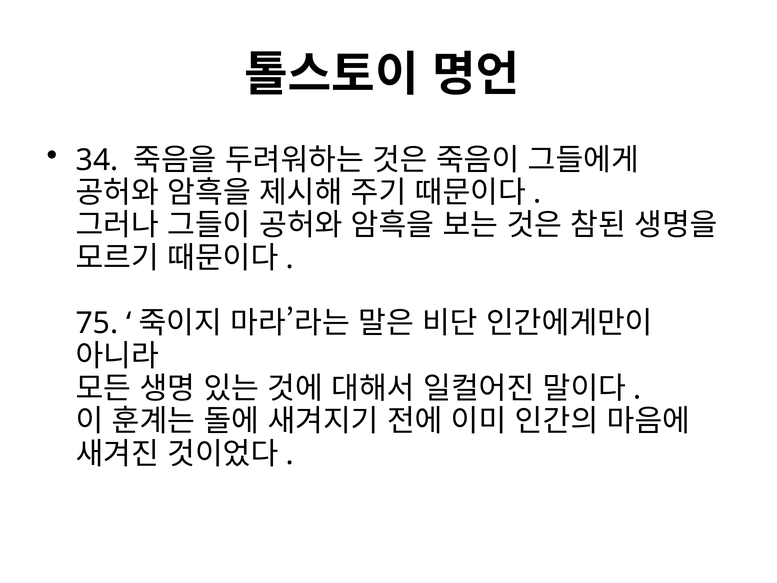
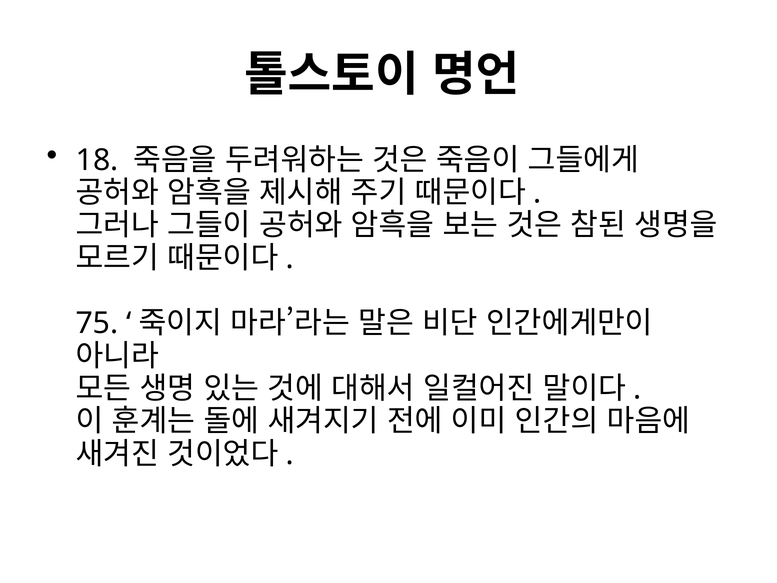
34: 34 -> 18 (97, 160)
